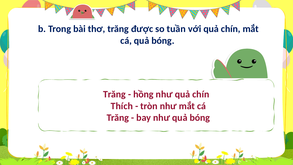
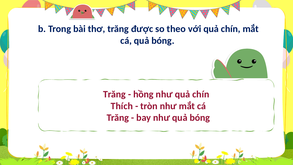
tuần: tuần -> theo (176, 29)
